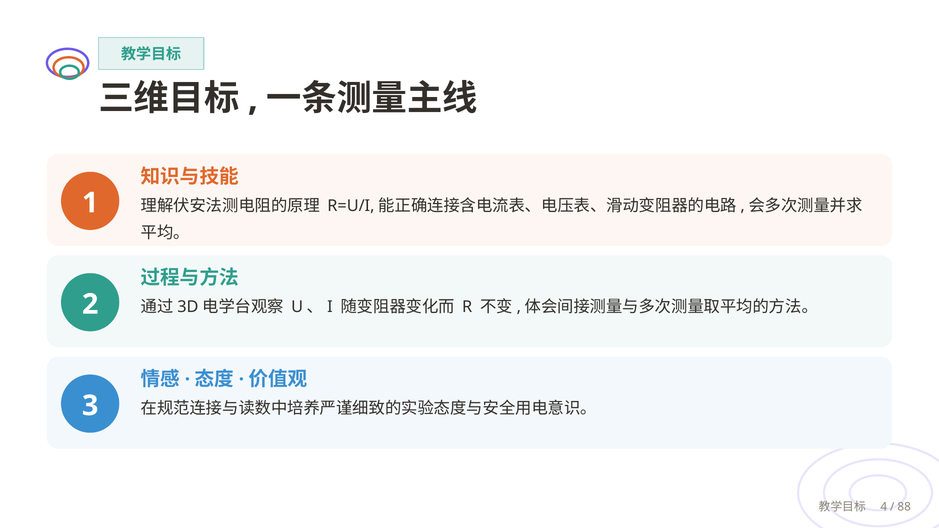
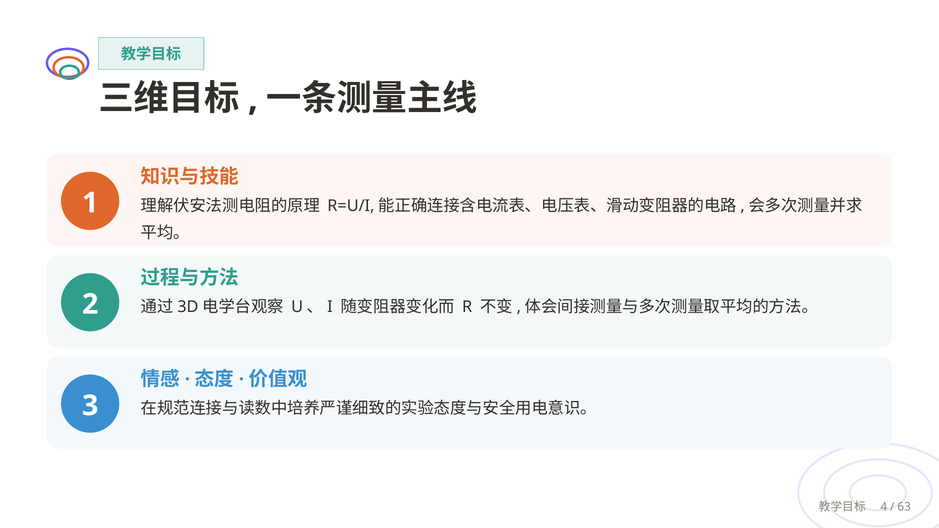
88: 88 -> 63 (904, 507)
